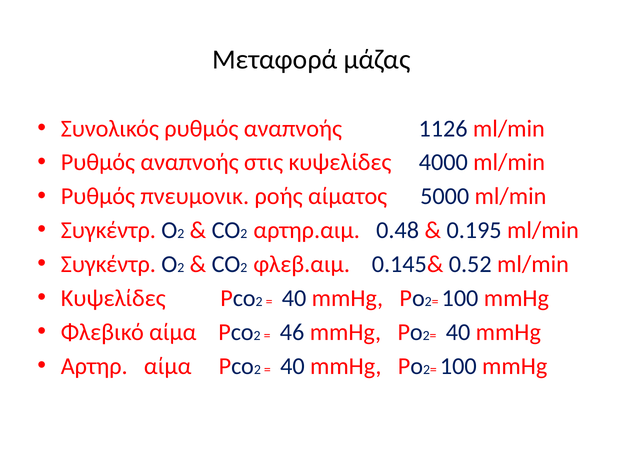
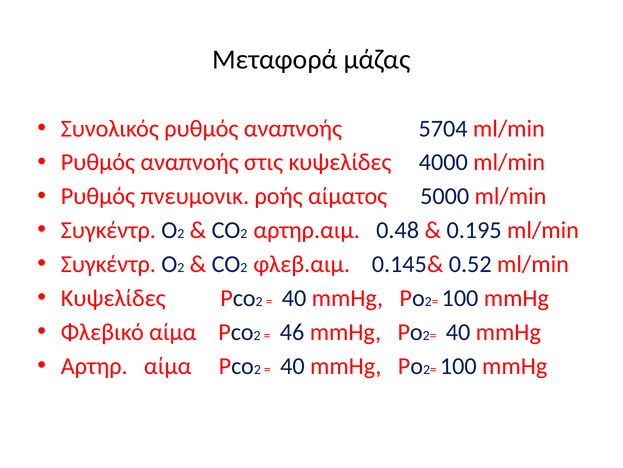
1126: 1126 -> 5704 (443, 128)
